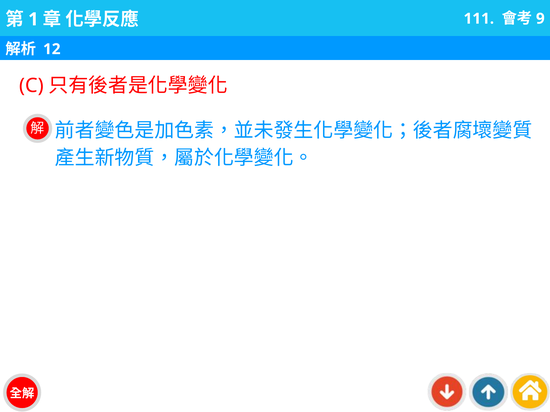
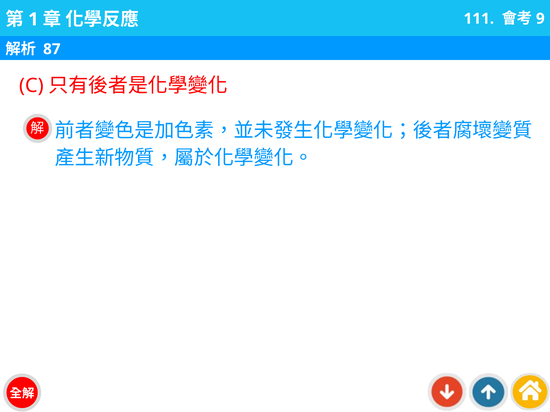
12: 12 -> 87 (52, 49)
